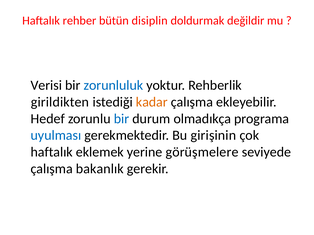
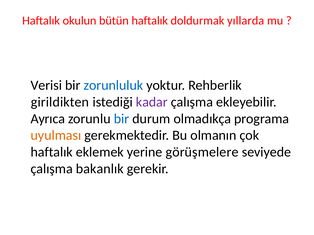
rehber: rehber -> okulun (80, 21)
bütün disiplin: disiplin -> haftalık (150, 21)
değildir: değildir -> yıllarda (246, 21)
kadar colour: orange -> purple (152, 102)
Hedef: Hedef -> Ayrıca (48, 119)
uyulması colour: blue -> orange (56, 136)
girişinin: girişinin -> olmanın (213, 136)
